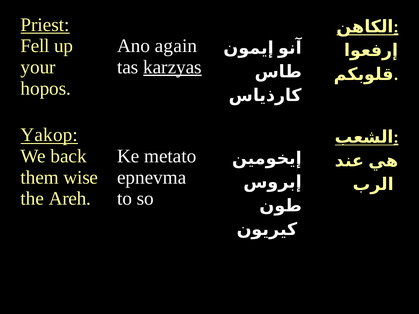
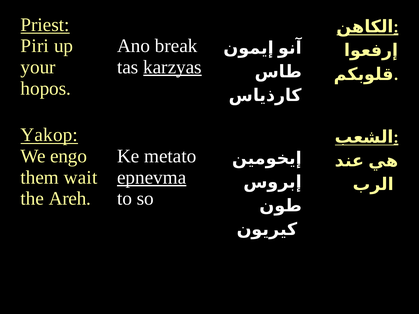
Fell: Fell -> Piri (35, 46)
again: again -> break (176, 46)
back: back -> engo (69, 156)
wise: wise -> wait (81, 178)
epnevma underline: none -> present (152, 178)
